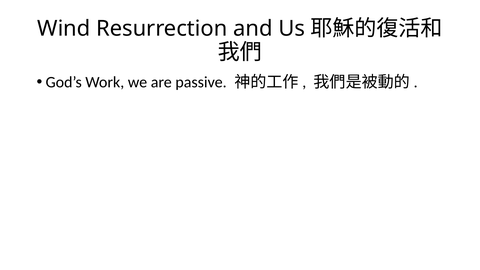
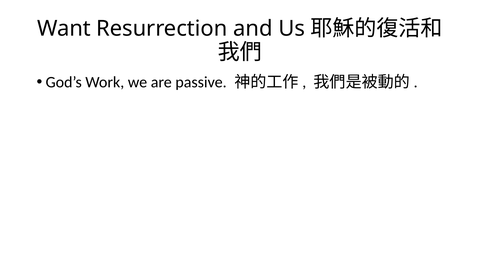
Wind: Wind -> Want (64, 28)
